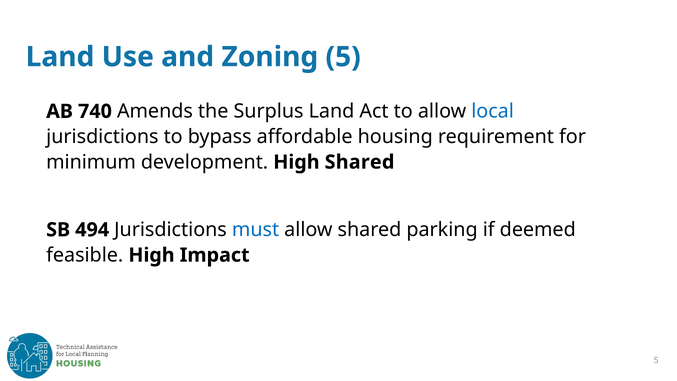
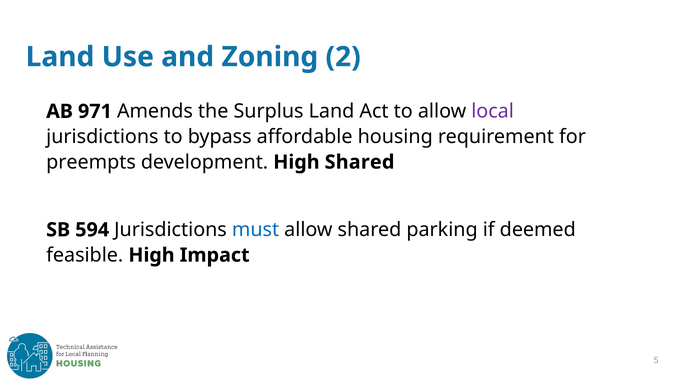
Zoning 5: 5 -> 2 (343, 57)
740: 740 -> 971 (95, 111)
local colour: blue -> purple (493, 111)
minimum: minimum -> preempts (91, 162)
494: 494 -> 594 (92, 230)
